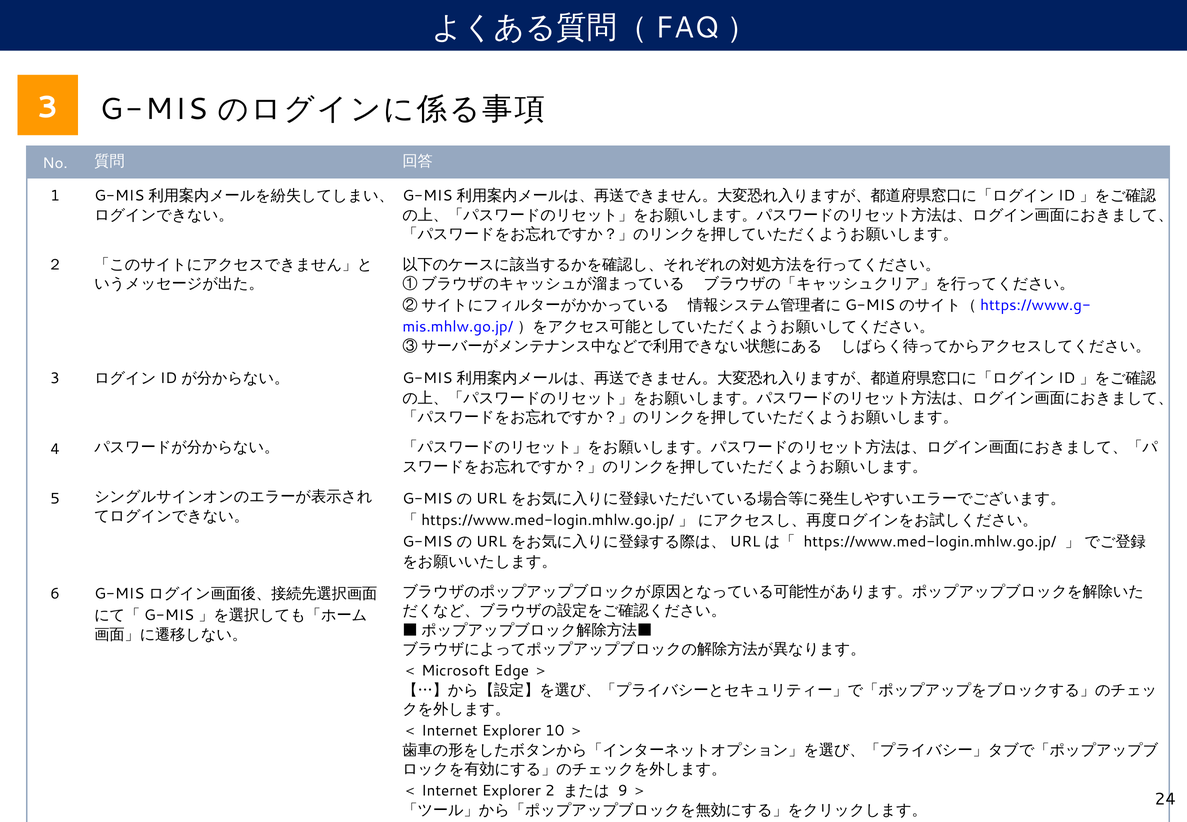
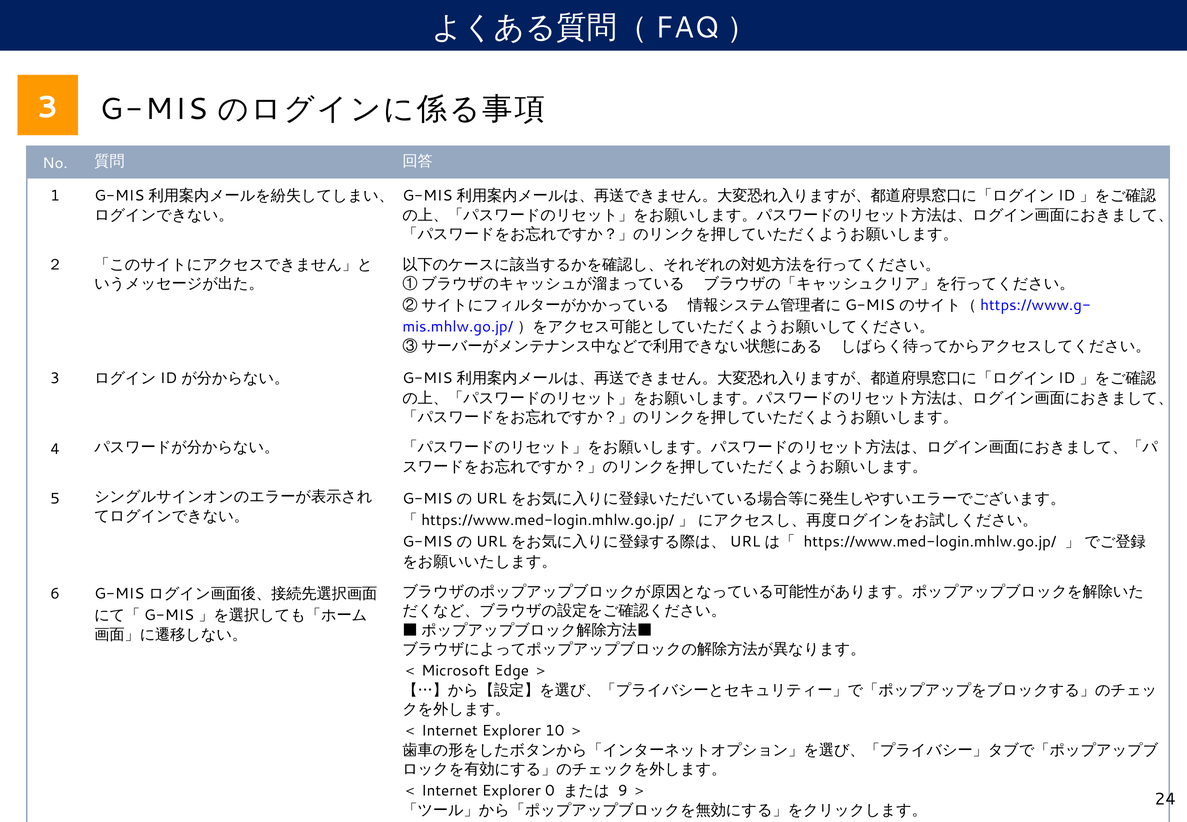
2: 2 -> 0 (550, 790)
